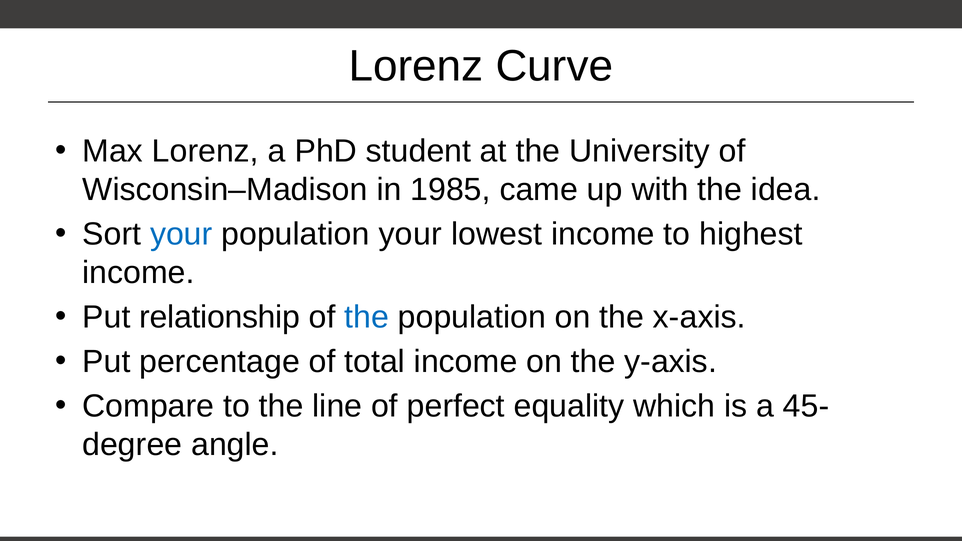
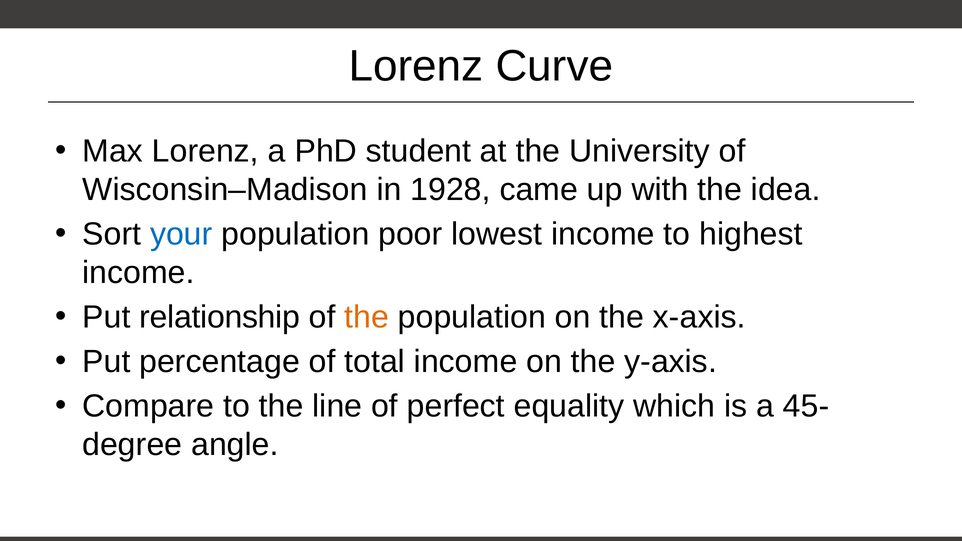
1985: 1985 -> 1928 (450, 190)
population your: your -> poor (410, 234)
the colour: blue -> orange (367, 317)
